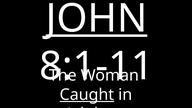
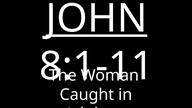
Caught underline: present -> none (87, 95)
